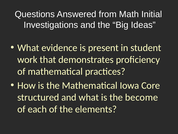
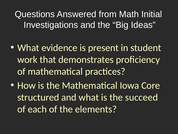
become: become -> succeed (142, 97)
